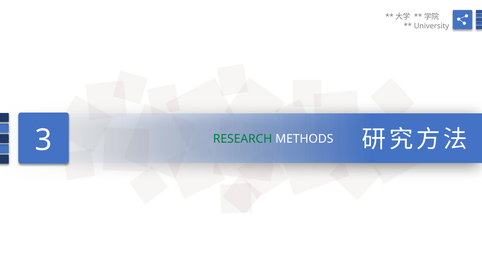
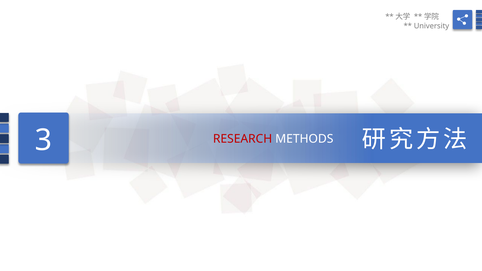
RESEARCH colour: green -> red (243, 139)
